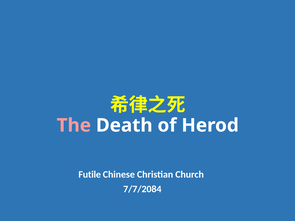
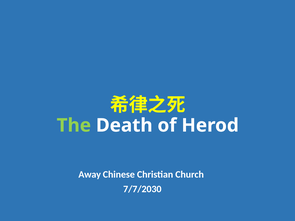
The colour: pink -> light green (74, 126)
Futile: Futile -> Away (90, 175)
7/7/2084: 7/7/2084 -> 7/7/2030 (142, 189)
